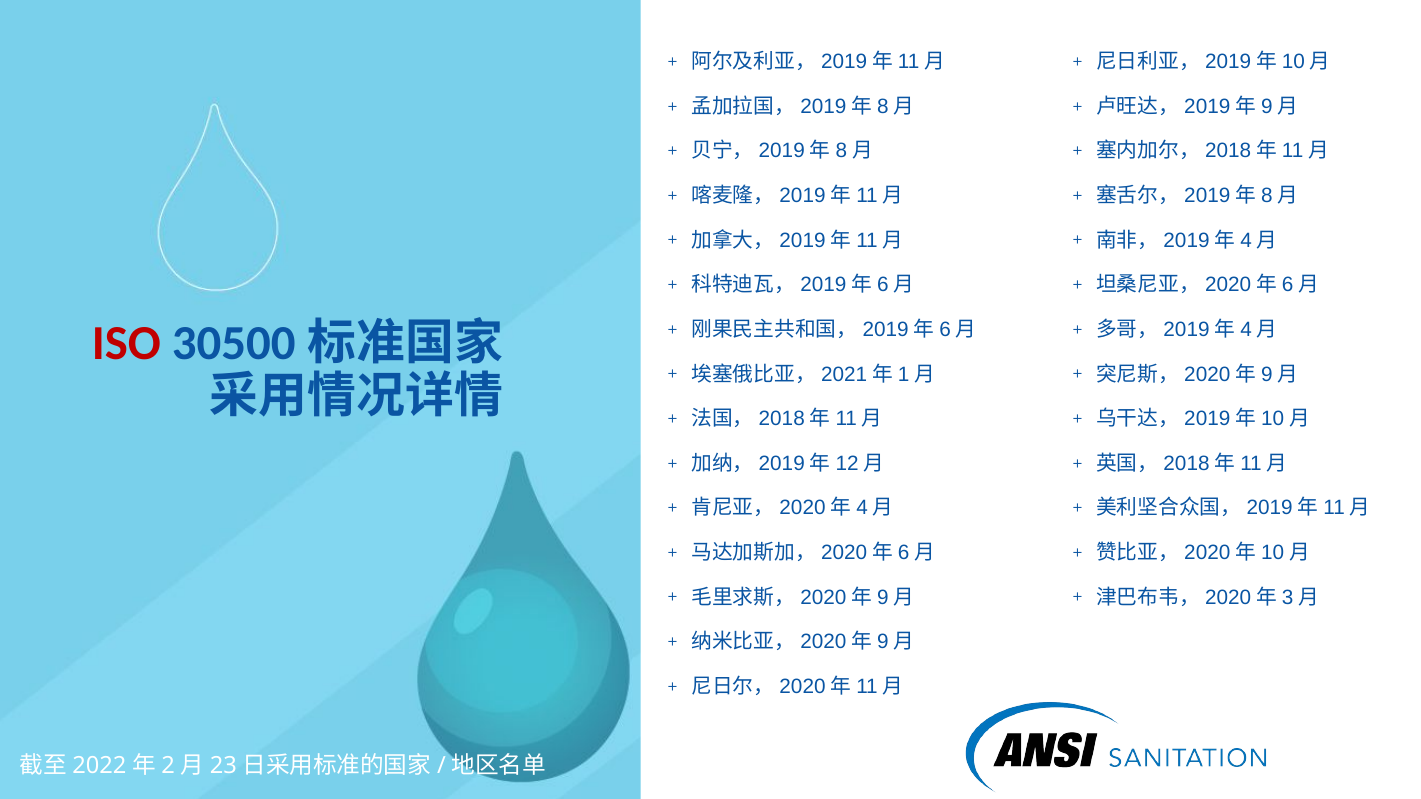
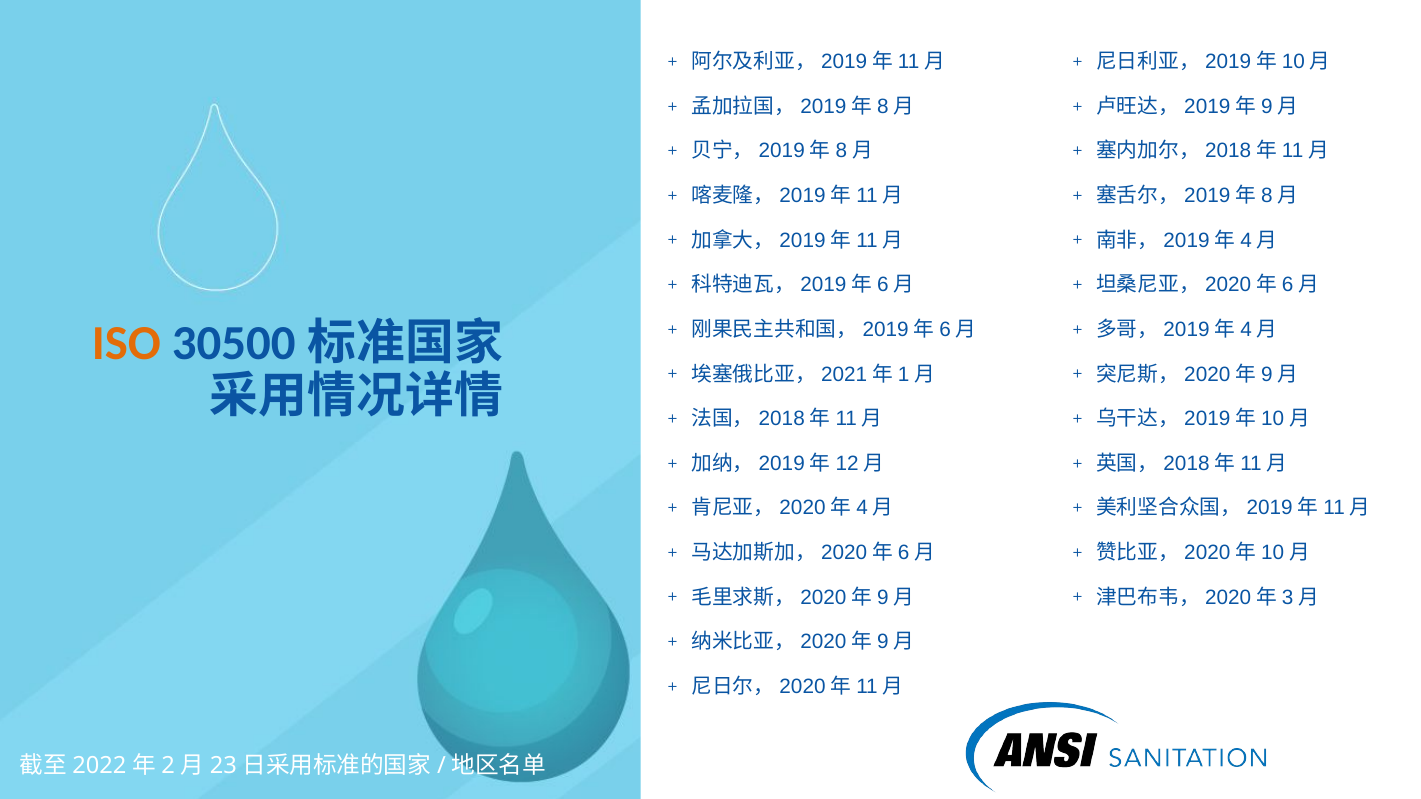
ISO colour: red -> orange (126, 344)
